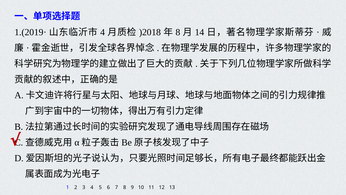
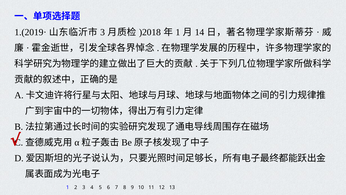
4: 4 -> 3 (103, 32)
8: 8 -> 1 (178, 32)
